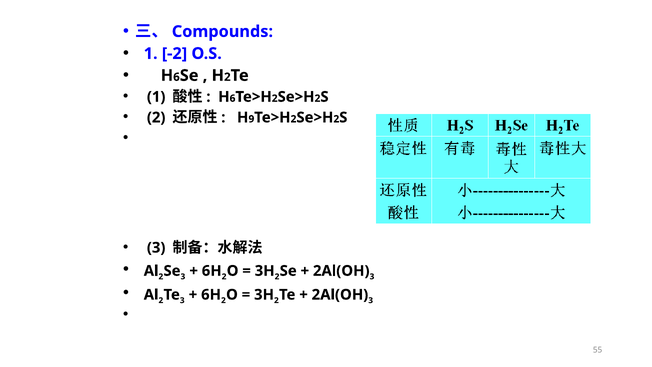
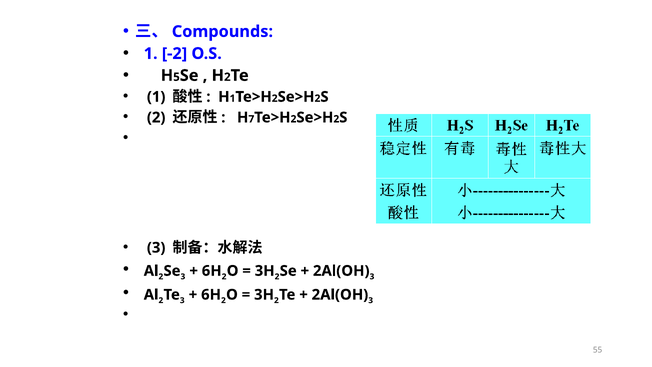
6: 6 -> 5 (176, 77)
6: 6 -> 1 (233, 98)
9: 9 -> 7 (251, 119)
